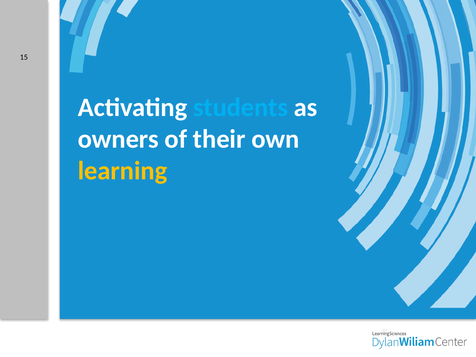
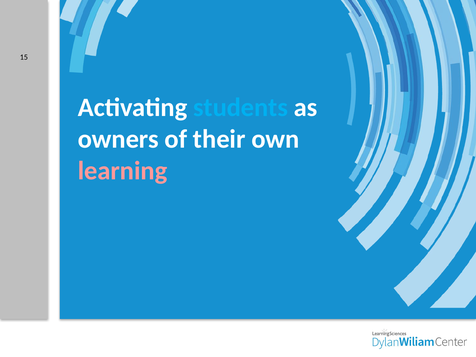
learning colour: yellow -> pink (122, 171)
